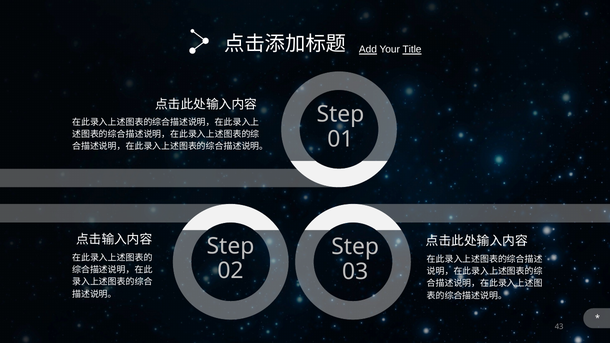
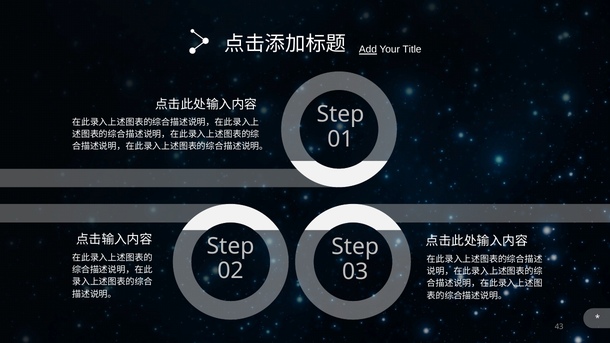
Title underline: present -> none (412, 50)
